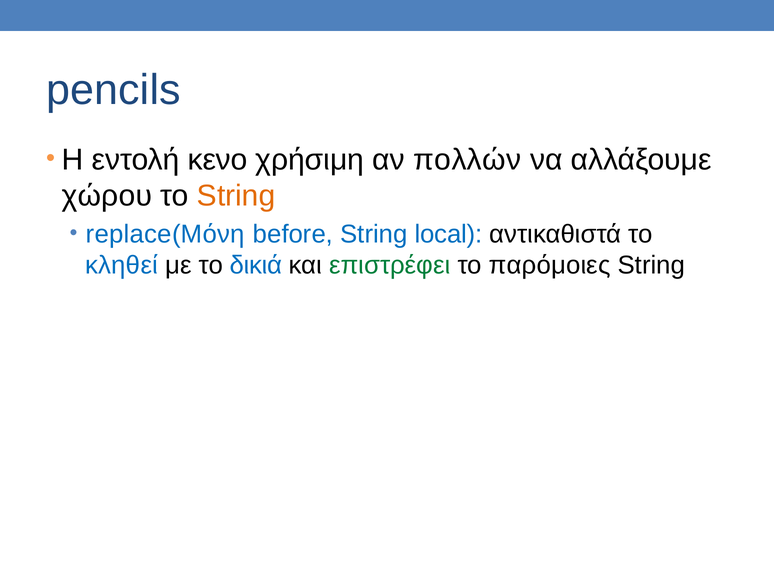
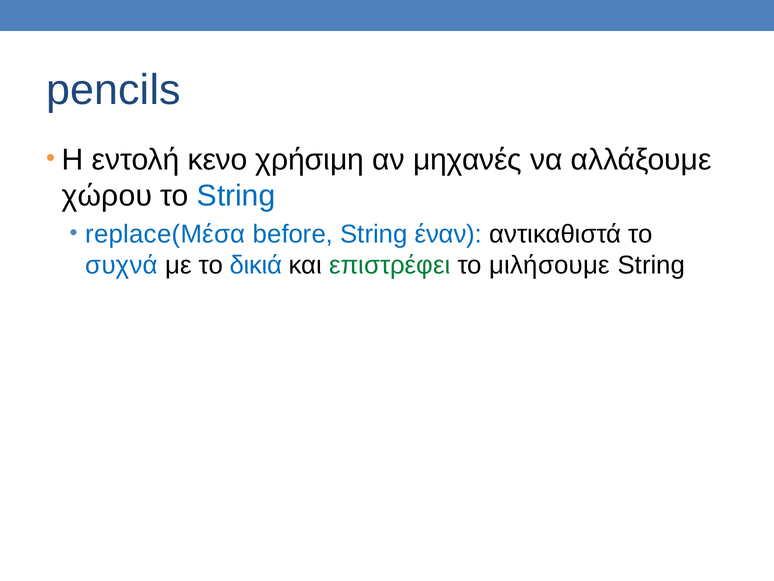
πολλών: πολλών -> μηχανές (468, 159)
String colour: orange -> blue (236, 196)
replace(Μόνη: replace(Μόνη -> replace(Μέσα (165, 234)
local: local -> έναν (448, 234)
κληθεί: κληθεί -> συχνά (122, 265)
παρόμοιες: παρόμοιες -> μιλήσουμε (550, 265)
